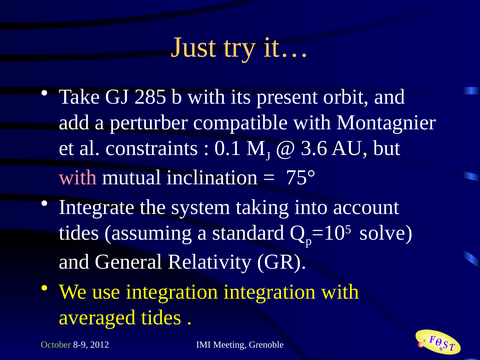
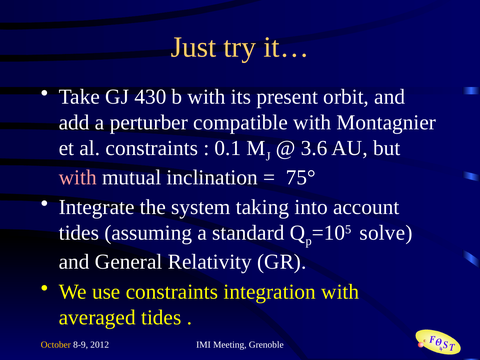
285: 285 -> 430 (150, 97)
use integration: integration -> constraints (172, 292)
October colour: light green -> yellow (56, 345)
